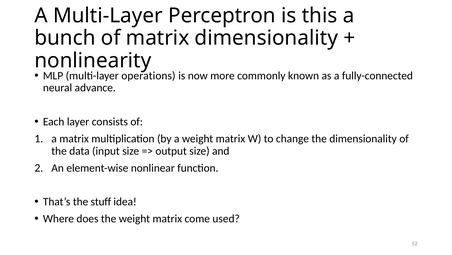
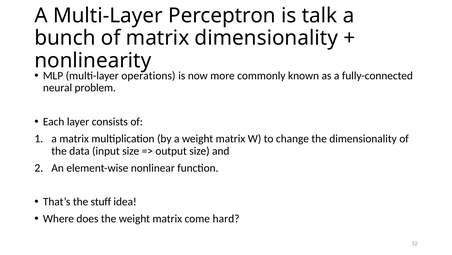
this: this -> talk (320, 16)
advance: advance -> problem (95, 88)
used: used -> hard (226, 218)
